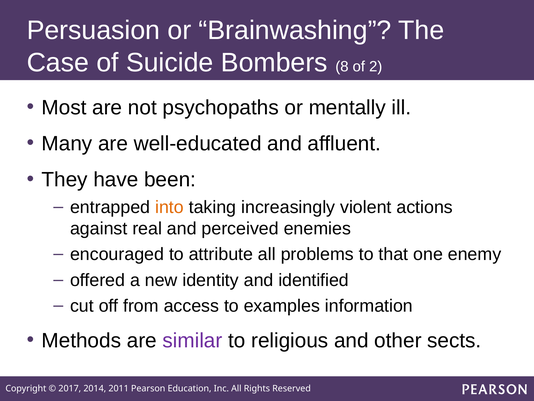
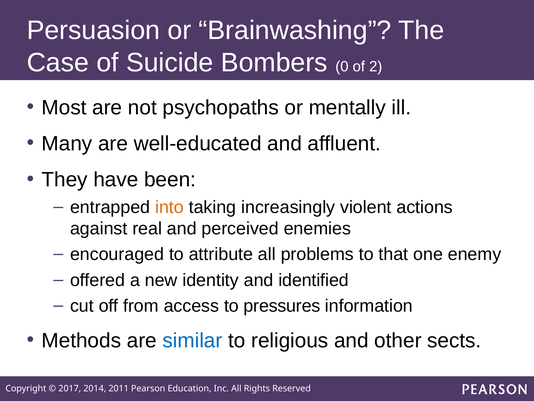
8: 8 -> 0 (342, 66)
examples: examples -> pressures (282, 306)
similar colour: purple -> blue (192, 340)
